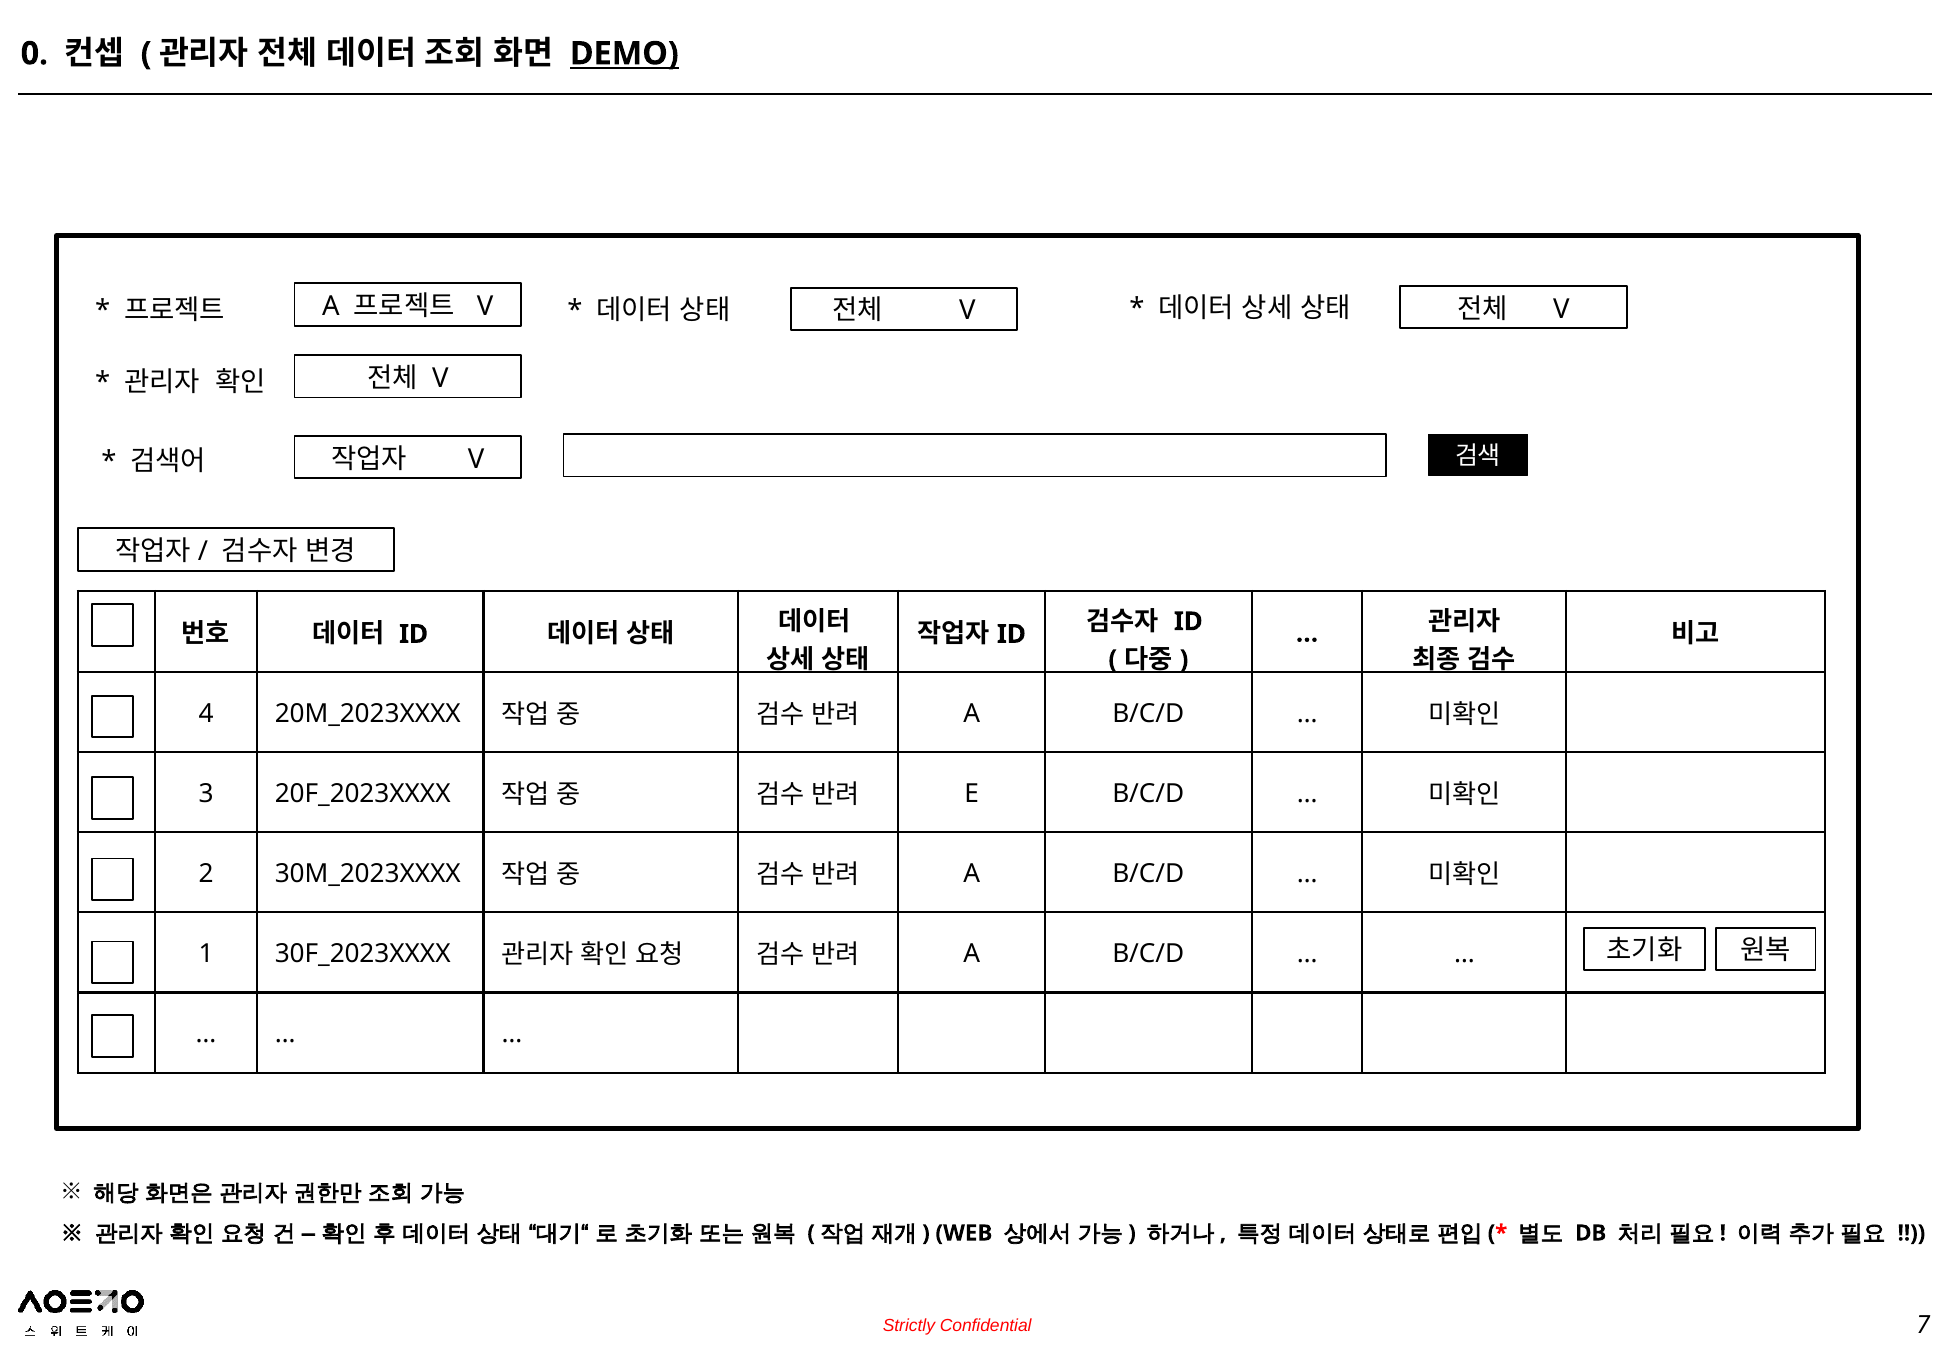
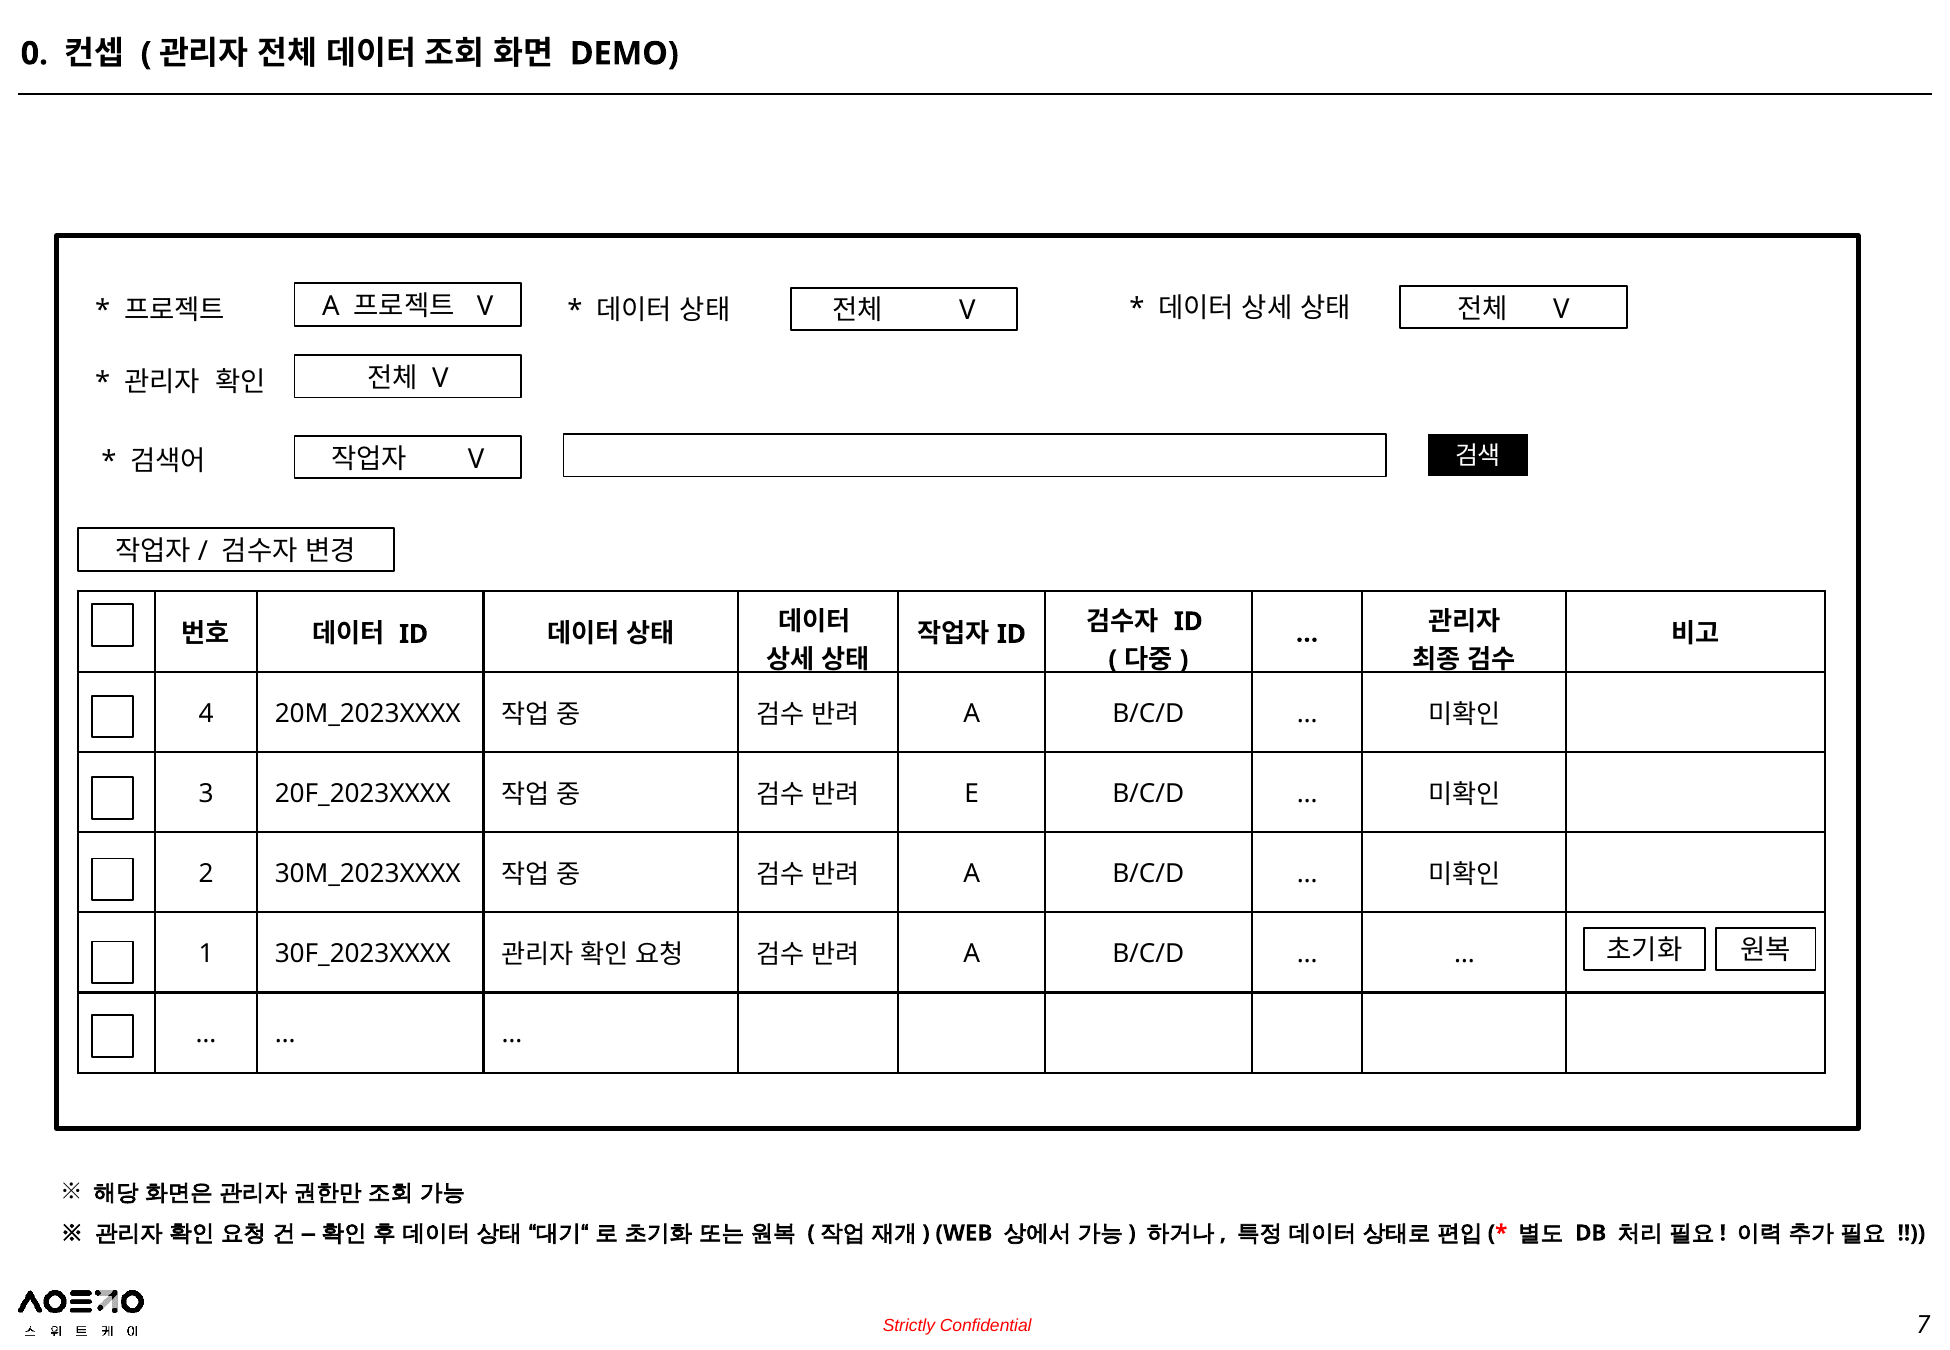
DEMO underline: present -> none (624, 54)
